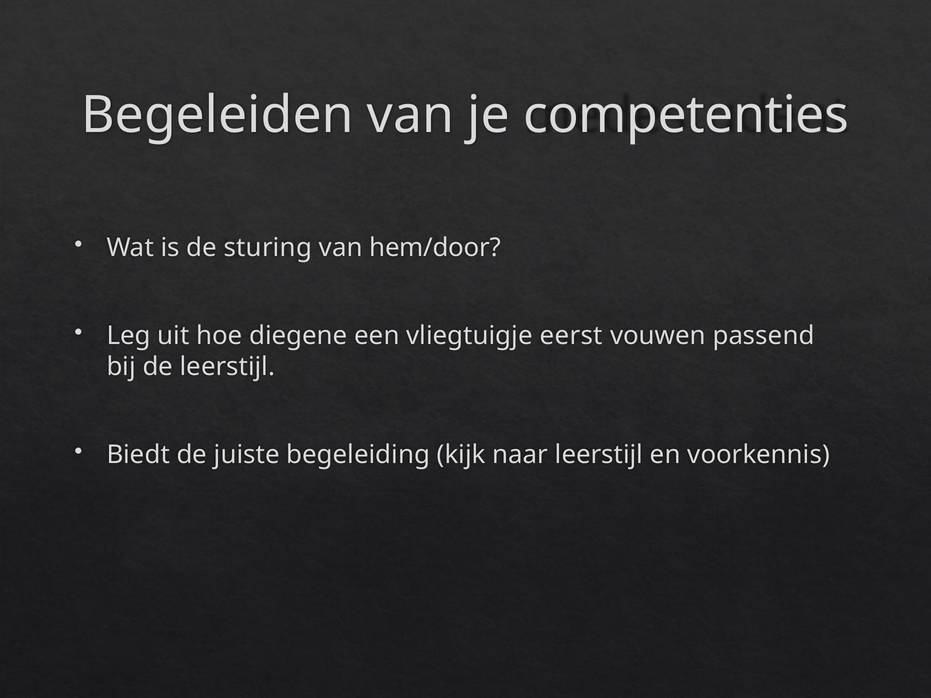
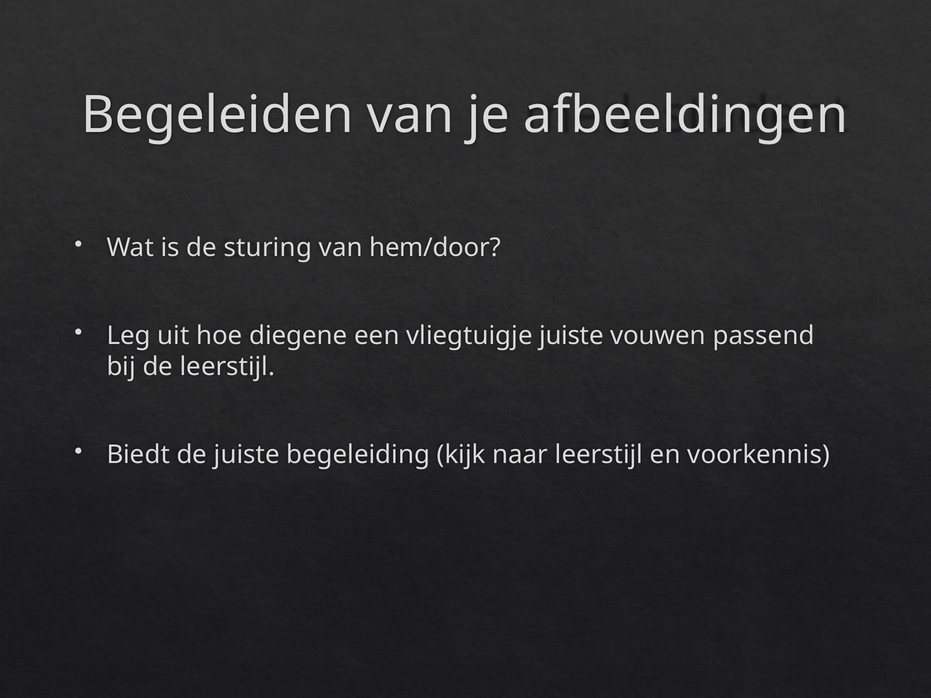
competenties: competenties -> afbeeldingen (686, 115)
vliegtuigje eerst: eerst -> juiste (571, 336)
